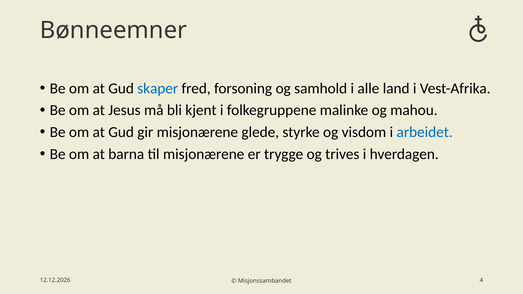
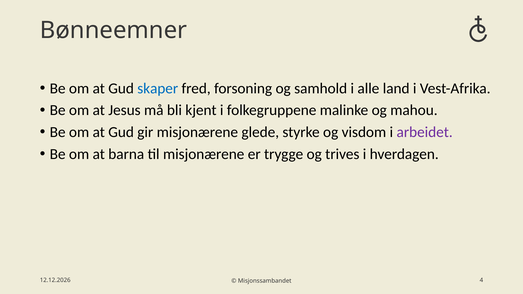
arbeidet colour: blue -> purple (425, 132)
